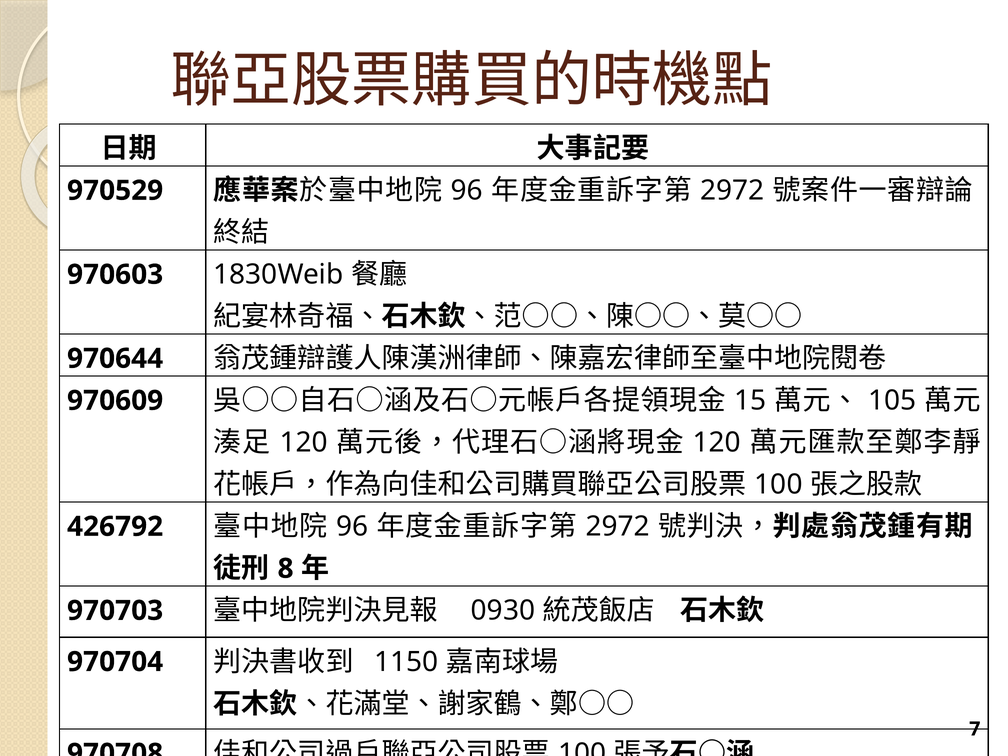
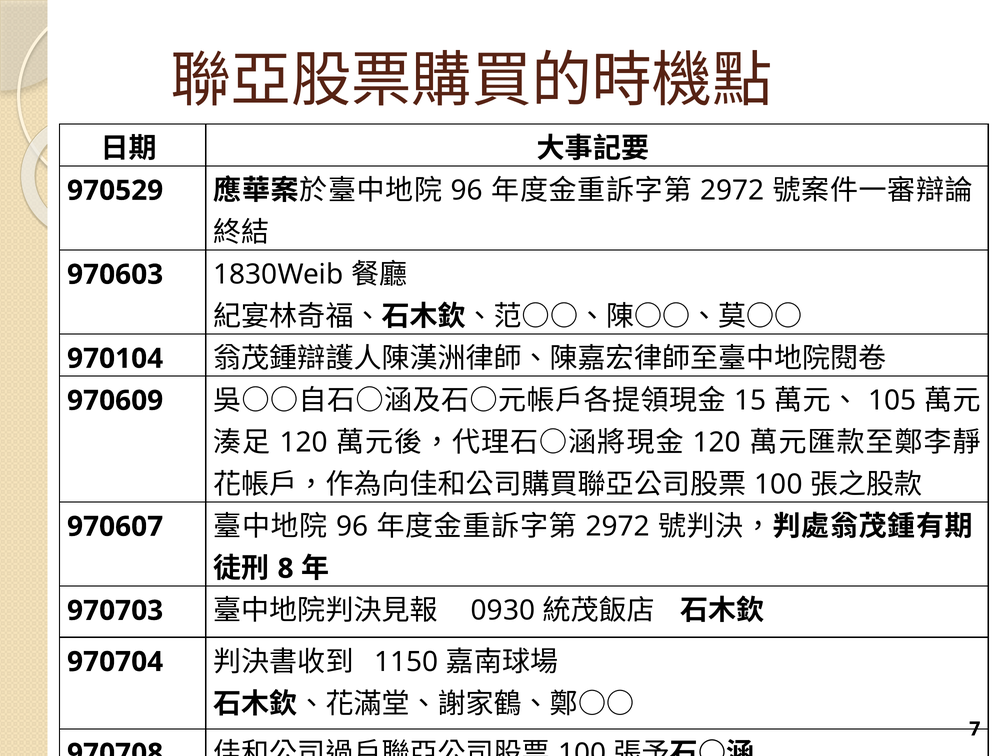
970644: 970644 -> 970104 (115, 359)
426792: 426792 -> 970607 (115, 527)
